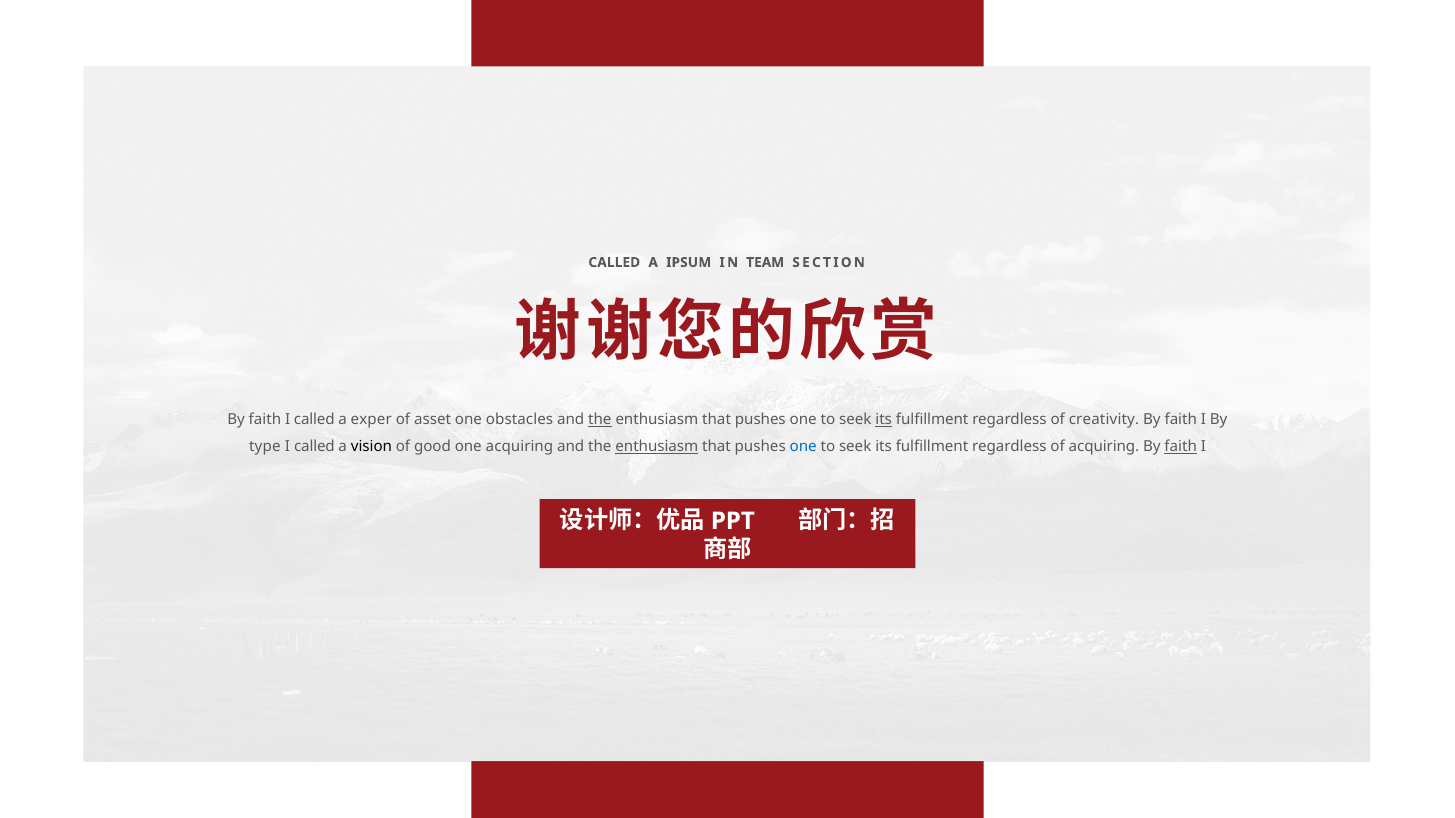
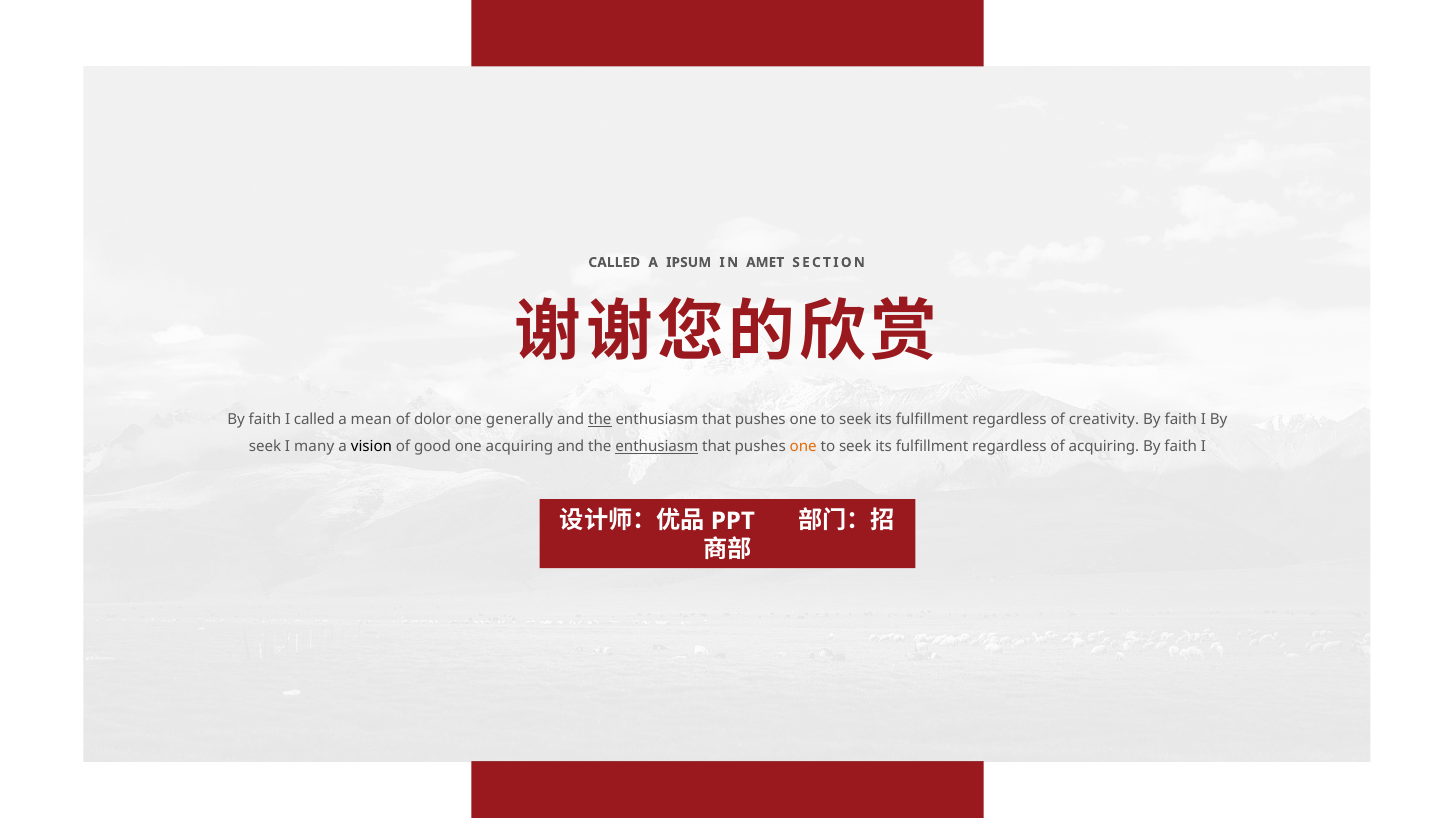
TEAM: TEAM -> AMET (765, 263)
exper: exper -> mean (371, 420)
asset: asset -> dolor (433, 420)
obstacles: obstacles -> generally (520, 420)
its underline: present -> none (884, 420)
type: type -> seek (265, 447)
called: called -> many (314, 447)
one colour: blue -> orange (803, 447)
faith underline: present -> none (1181, 447)
